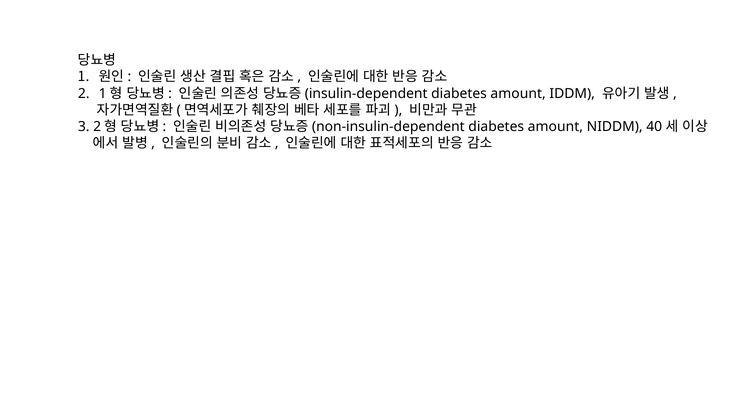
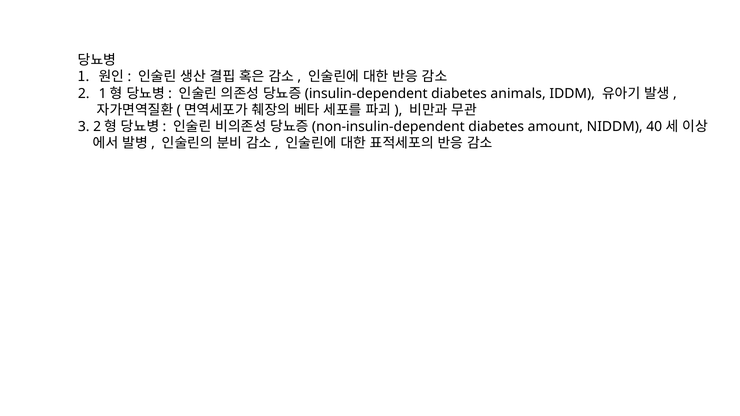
amount: amount -> animals (518, 94)
